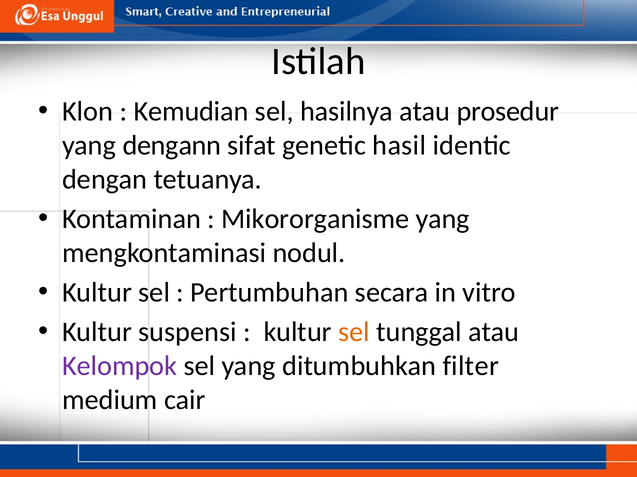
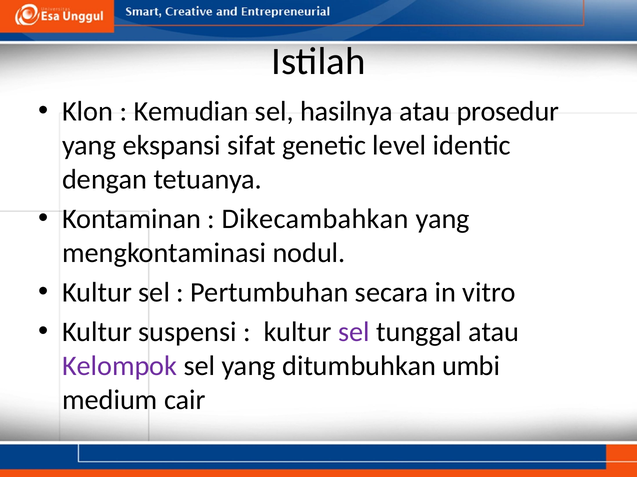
dengann: dengann -> ekspansi (172, 146)
hasil: hasil -> level (399, 146)
Mikororganisme: Mikororganisme -> Dikecambahkan (315, 219)
sel colour: orange -> purple (354, 333)
filter: filter -> umbi (471, 367)
